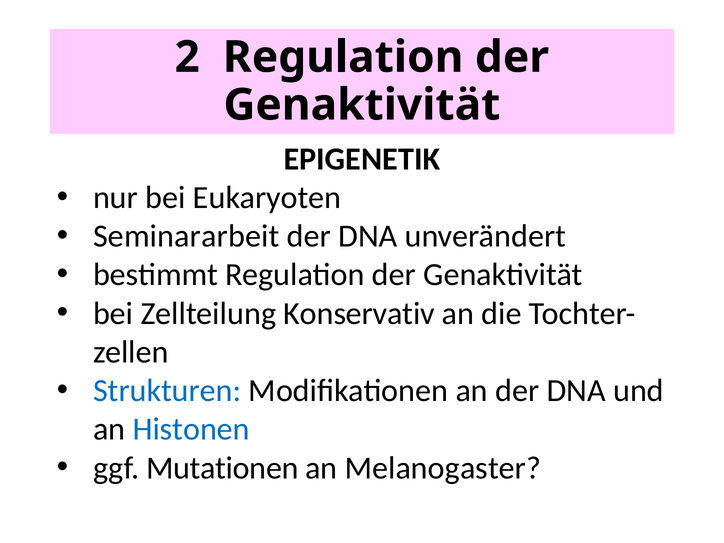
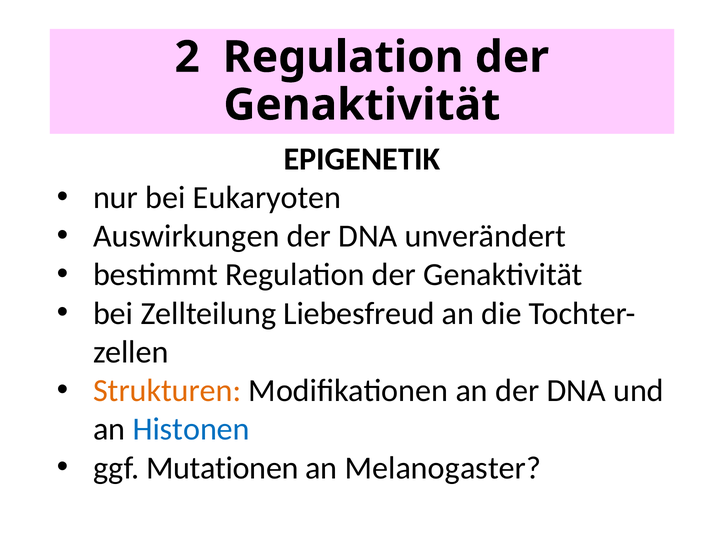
Seminararbeit: Seminararbeit -> Auswirkungen (186, 236)
Konservativ: Konservativ -> Liebesfreud (359, 313)
Strukturen colour: blue -> orange (167, 391)
